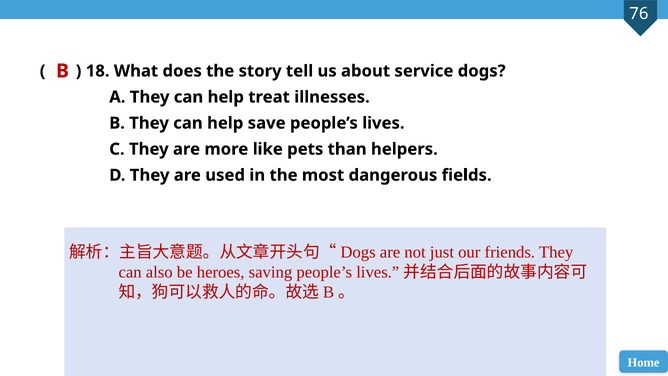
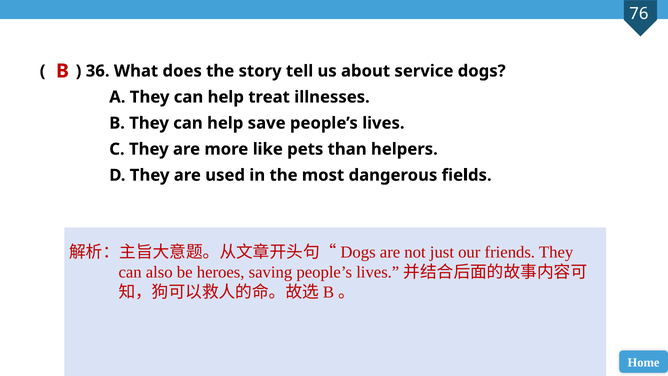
18: 18 -> 36 (98, 71)
